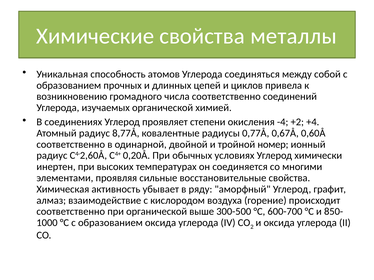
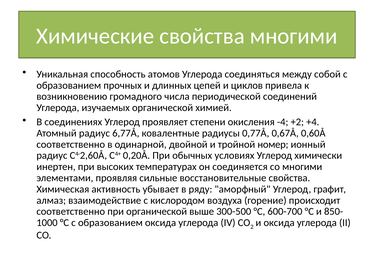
свойства металлы: металлы -> многими (294, 36)
числа соответственно: соответственно -> периодической (226, 97)
8,77Å: 8,77Å -> 6,77Å (126, 133)
